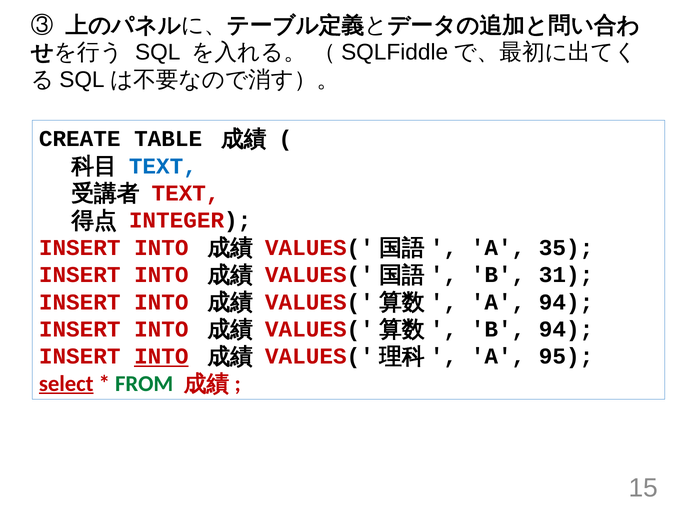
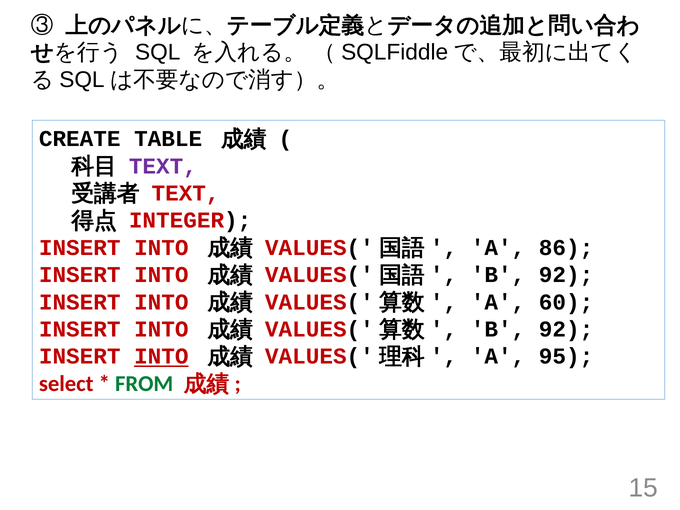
TEXT colour: blue -> purple (163, 166)
35: 35 -> 86 (566, 248)
31: 31 -> 92 (566, 275)
A 94: 94 -> 60 (566, 302)
94: 94 -> 92 (566, 329)
select underline: present -> none (66, 384)
